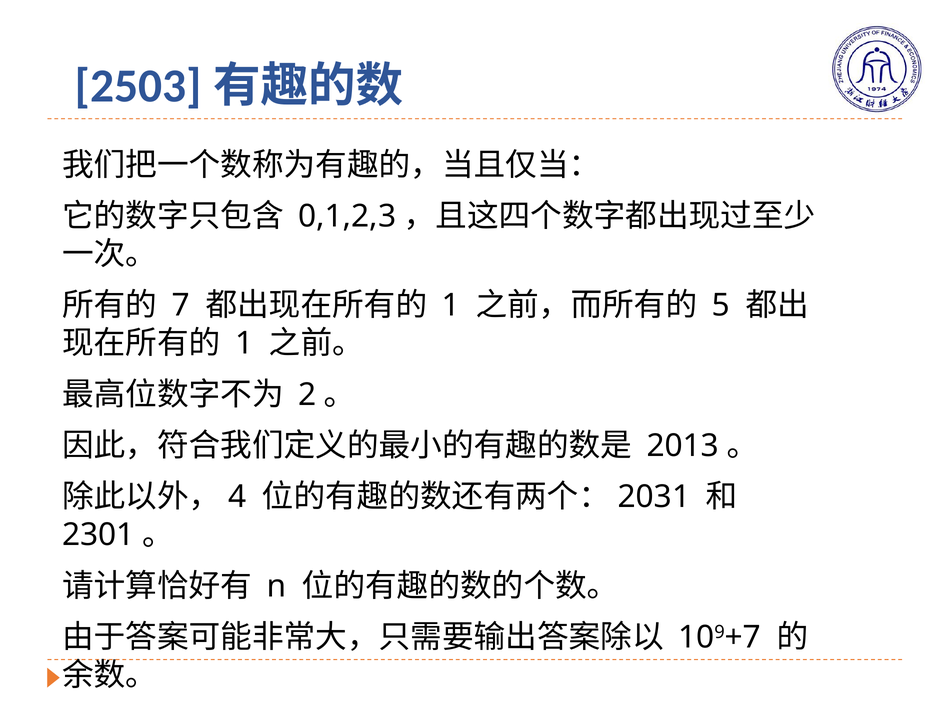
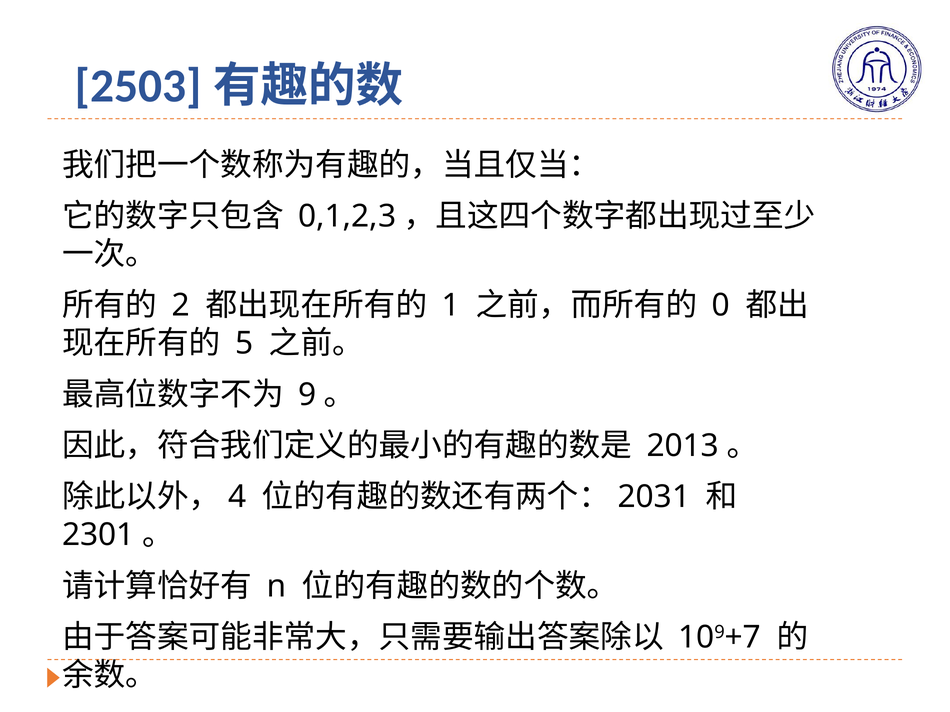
7: 7 -> 2 (181, 306)
5: 5 -> 0 (721, 306)
1: 1 -> 5 (244, 344)
2: 2 -> 9 (307, 395)
